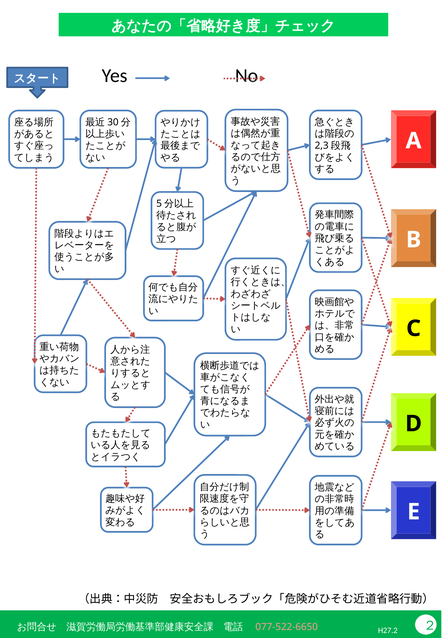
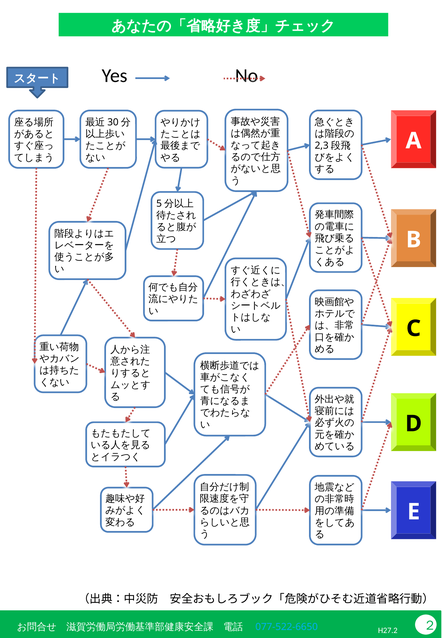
077-522-6650 colour: pink -> light blue (287, 628)
